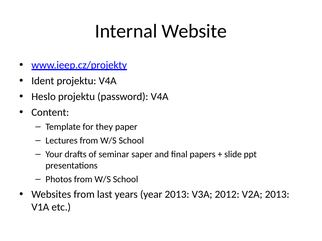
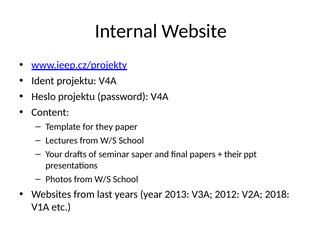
slide: slide -> their (233, 155)
V2A 2013: 2013 -> 2018 (277, 195)
